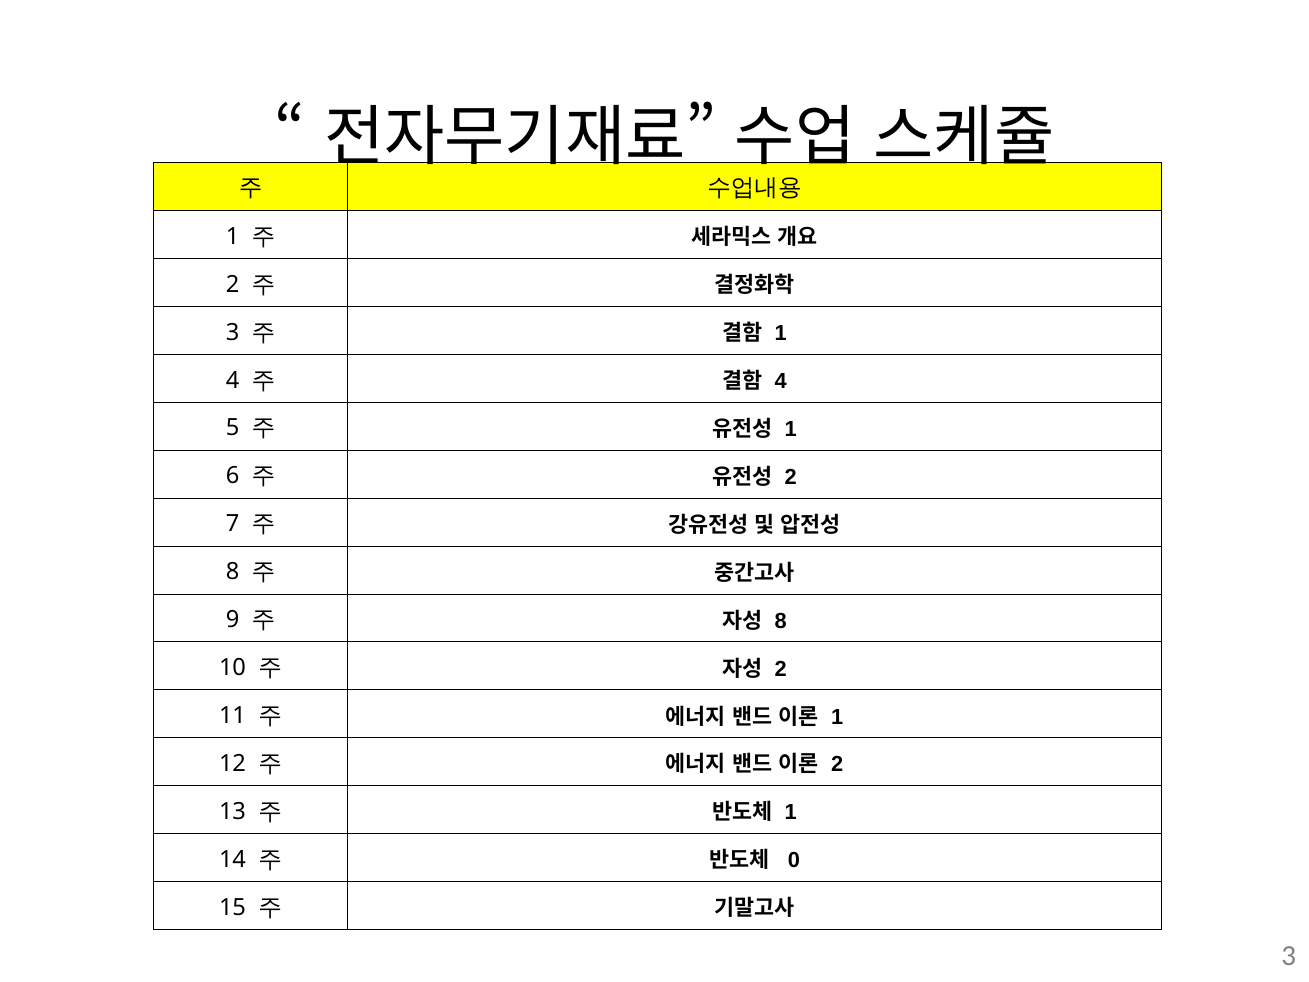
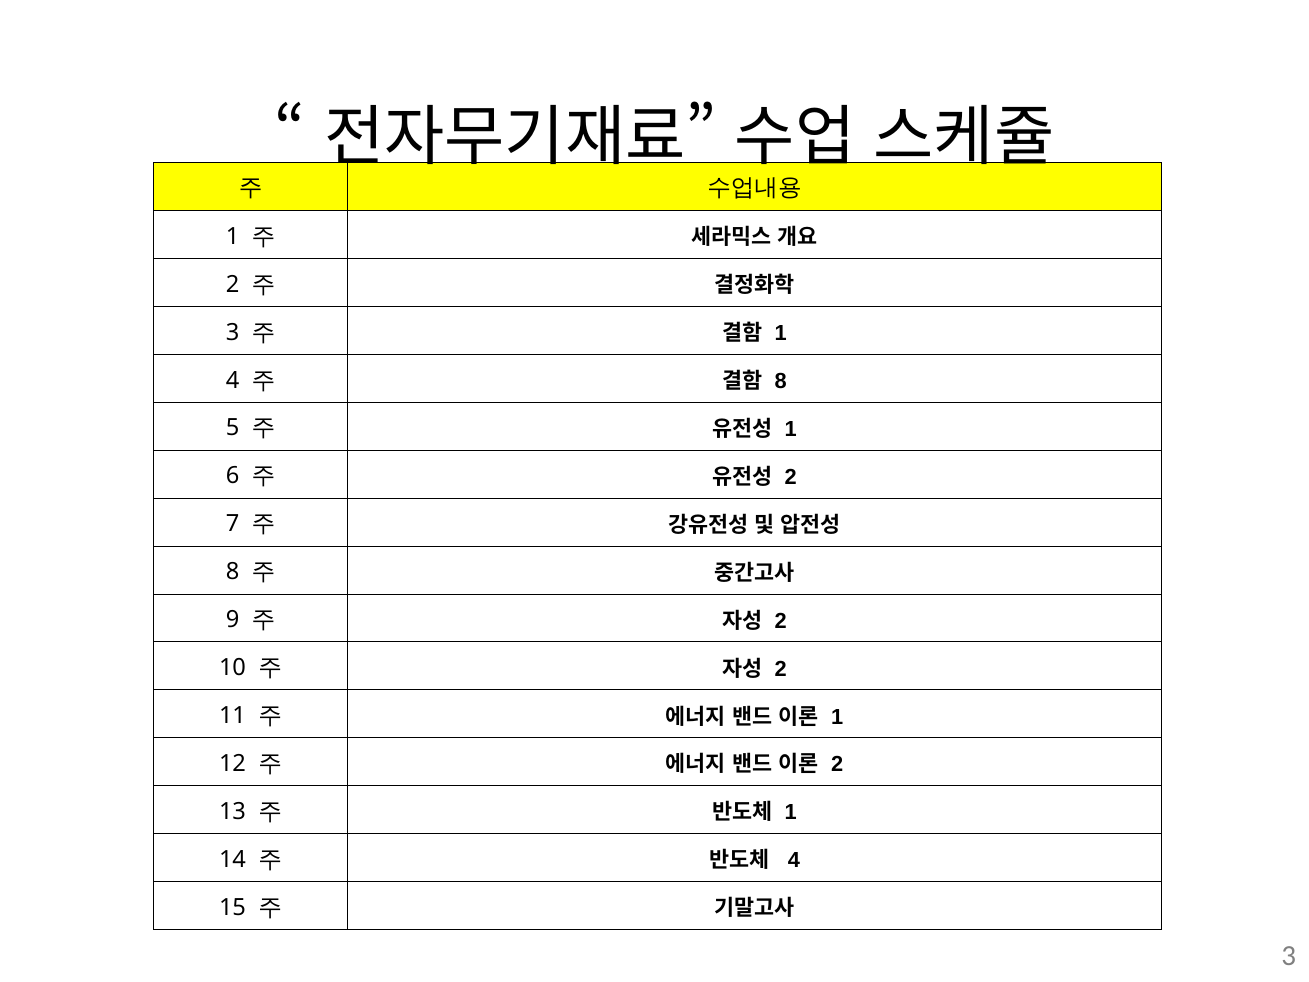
4: 4 -> 8 (781, 381)
8: 8 -> 2 (781, 621)
0: 0 -> 4 (794, 860)
